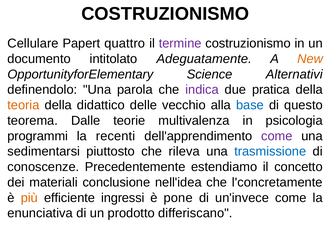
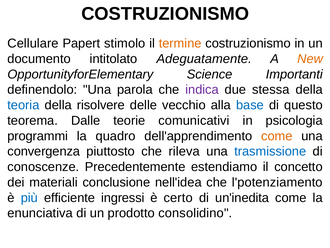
quattro: quattro -> stimolo (125, 43)
termine colour: purple -> orange (180, 43)
Alternativi: Alternativi -> Importanti (294, 74)
pratica: pratica -> stessa (271, 90)
teoria colour: orange -> blue (23, 105)
didattico: didattico -> risolvere (101, 105)
multivalenza: multivalenza -> comunicativi (194, 120)
recenti: recenti -> quadro (116, 136)
come colour: purple -> orange (277, 136)
sedimentarsi: sedimentarsi -> convergenza (44, 151)
l'concretamente: l'concretamente -> l'potenziamento (277, 182)
più colour: orange -> blue (29, 197)
pone: pone -> certo (178, 197)
un'invece: un'invece -> un'inedita (242, 197)
differiscano: differiscano -> consolidino (195, 213)
